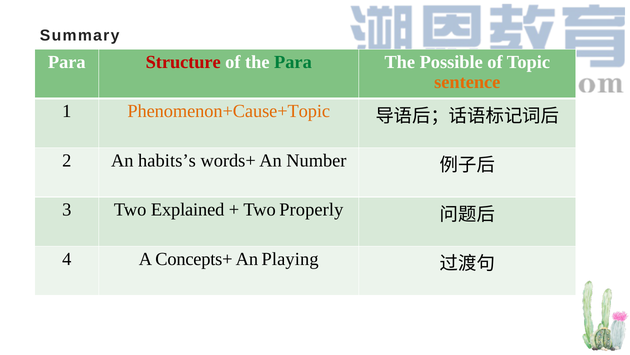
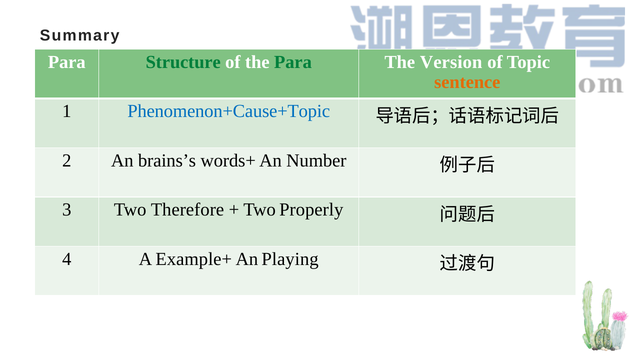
Structure colour: red -> green (183, 62)
Possible: Possible -> Version (451, 62)
Phenomenon+Cause+Topic colour: orange -> blue (229, 111)
habits’s: habits’s -> brains’s (167, 160)
Explained: Explained -> Therefore (188, 209)
Concepts+: Concepts+ -> Example+ (194, 258)
